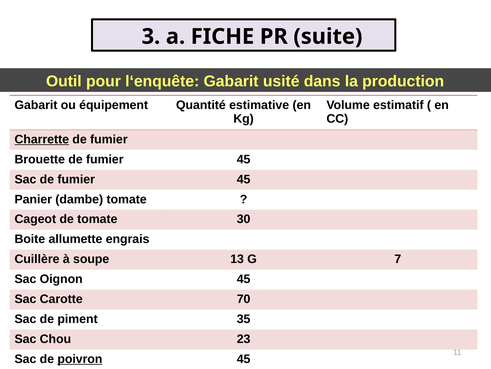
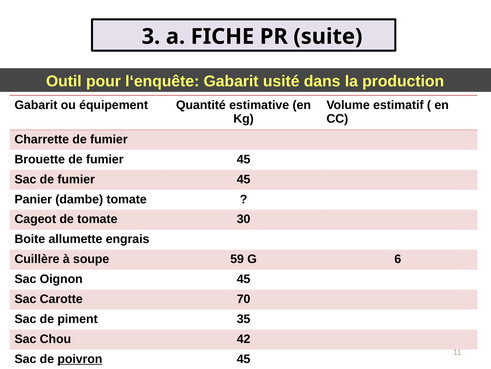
Charrette underline: present -> none (42, 139)
13: 13 -> 59 (237, 259)
7: 7 -> 6 (398, 259)
23: 23 -> 42 (244, 338)
